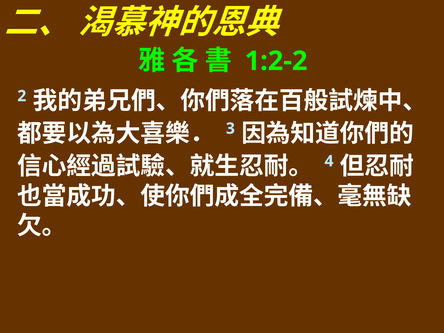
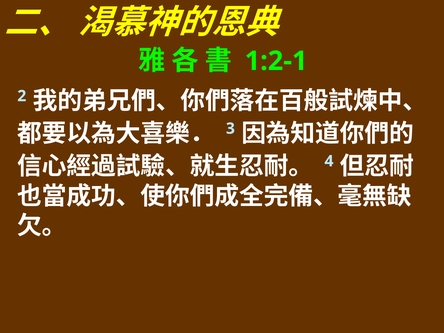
1:2-2: 1:2-2 -> 1:2-1 (276, 61)
